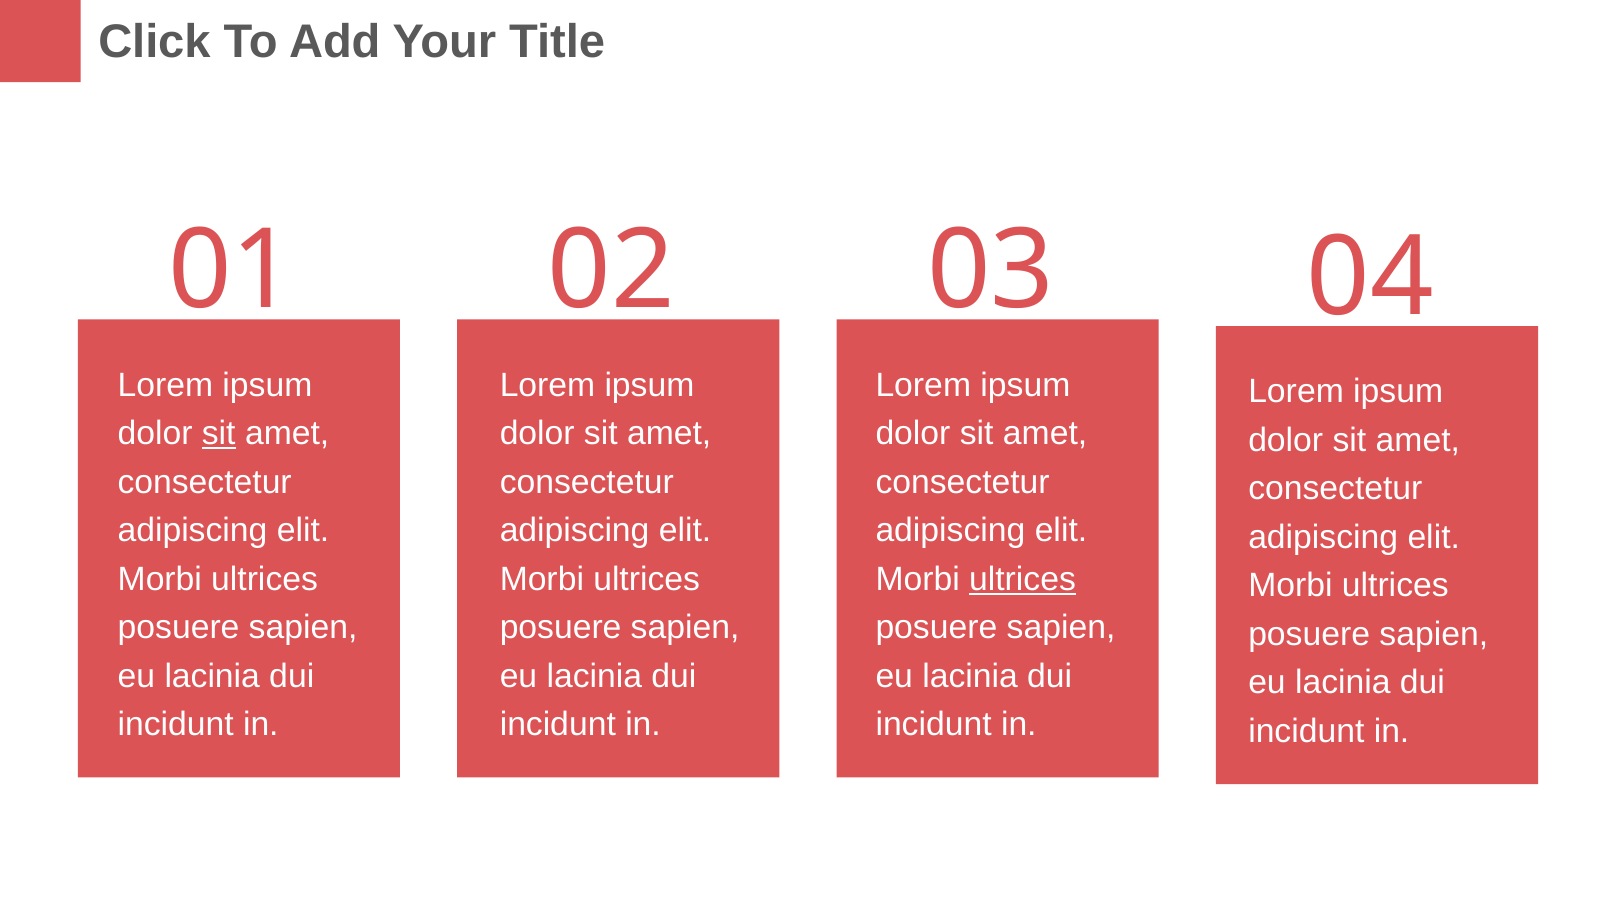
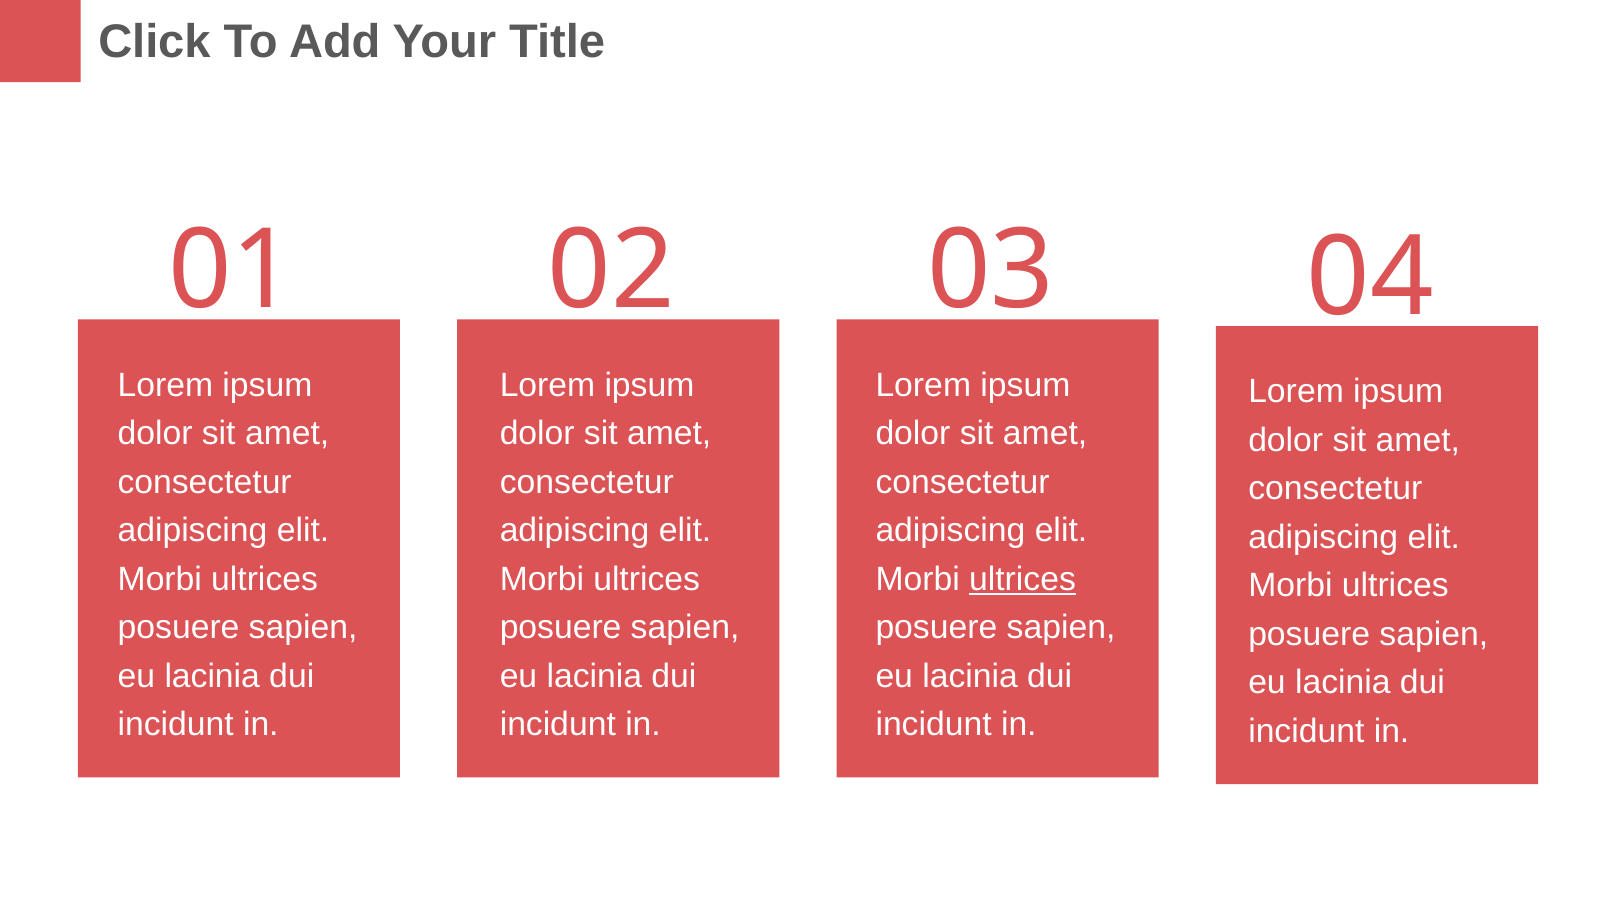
sit underline: present -> none (219, 434)
